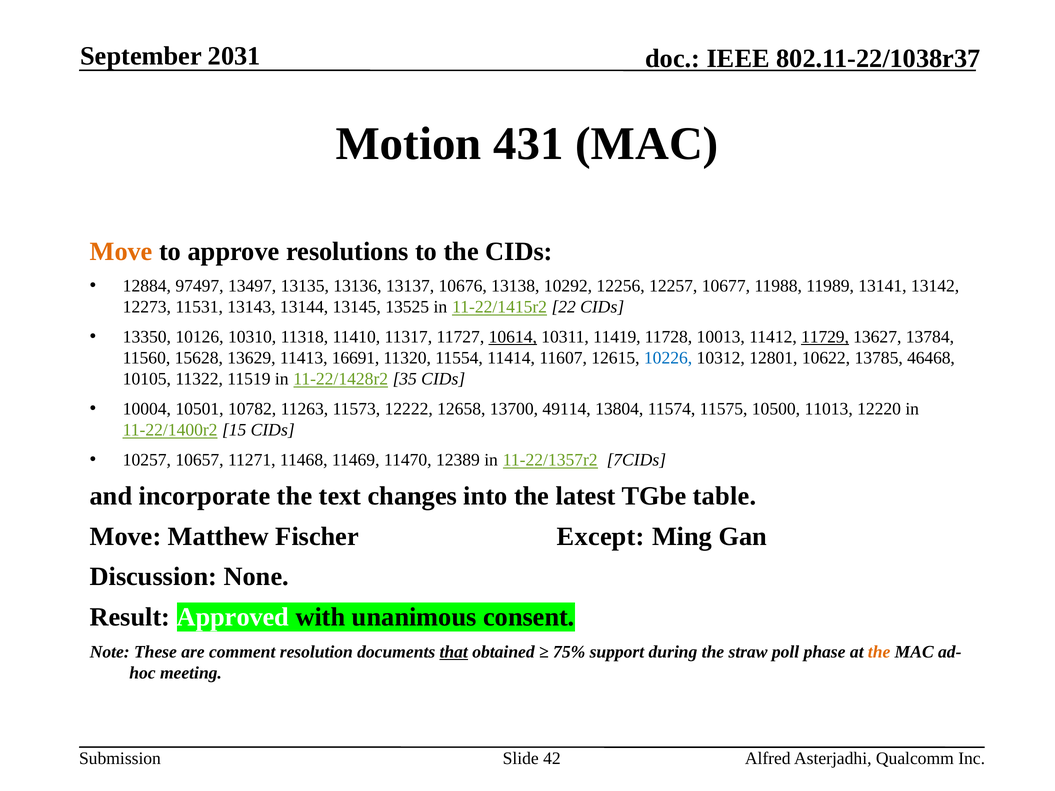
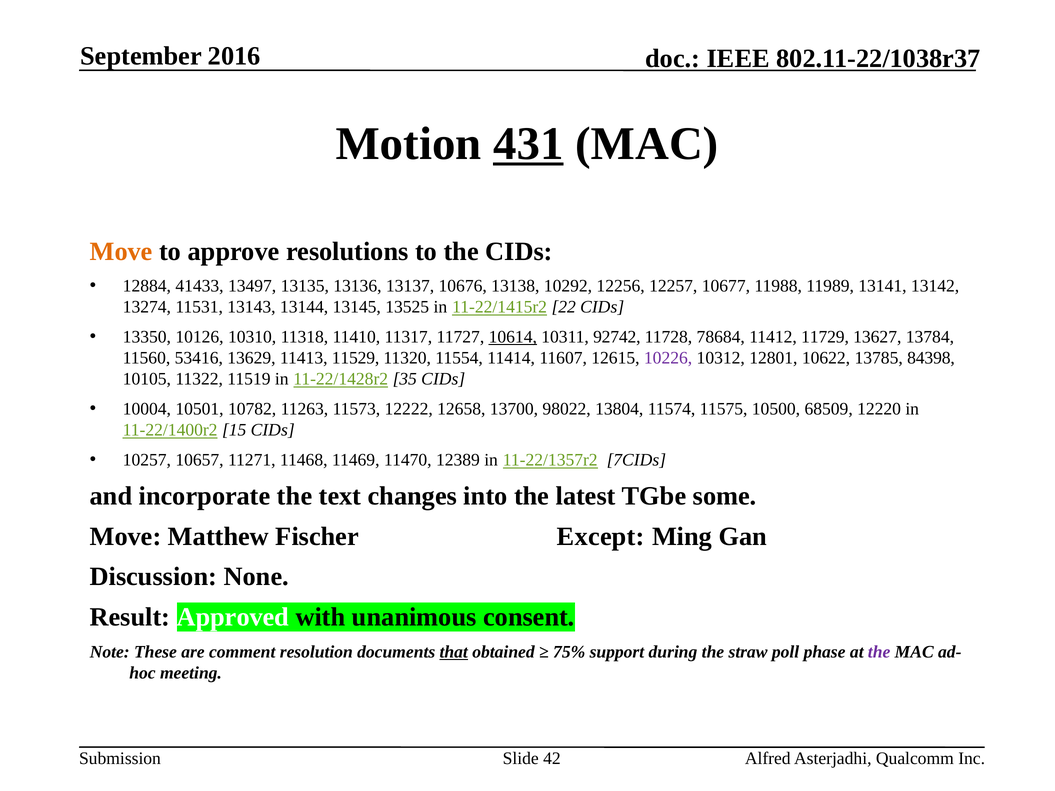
2031: 2031 -> 2016 (234, 56)
431 underline: none -> present (528, 144)
97497: 97497 -> 41433 (200, 286)
12273: 12273 -> 13274 (147, 307)
11419: 11419 -> 92742 (617, 337)
10013: 10013 -> 78684 (721, 337)
11729 underline: present -> none (825, 337)
15628: 15628 -> 53416 (199, 358)
16691: 16691 -> 11529 (356, 358)
10226 colour: blue -> purple (668, 358)
46468: 46468 -> 84398 (931, 358)
49114: 49114 -> 98022 (567, 409)
11013: 11013 -> 68509 (829, 409)
table: table -> some (725, 496)
the colour: orange -> purple (879, 652)
